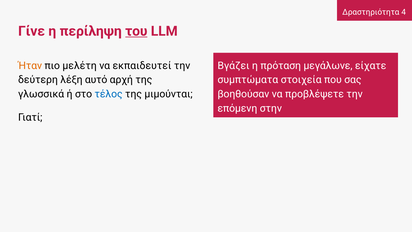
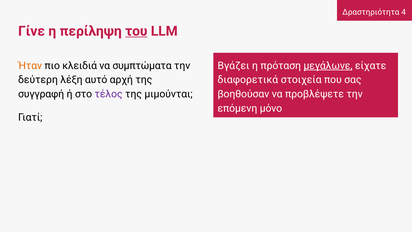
μελέτη: μελέτη -> κλειδιά (80, 66)
εκπαιδευτεί: εκπαιδευτεί -> συμπτώματα (142, 66)
μεγάλωνε underline: none -> present (328, 66)
συμπτώματα: συμπτώματα -> διαφορετικά (248, 80)
γλωσσικά: γλωσσικά -> συγγραφή (41, 94)
τέλος colour: blue -> purple (109, 94)
στην: στην -> μόνο (271, 108)
